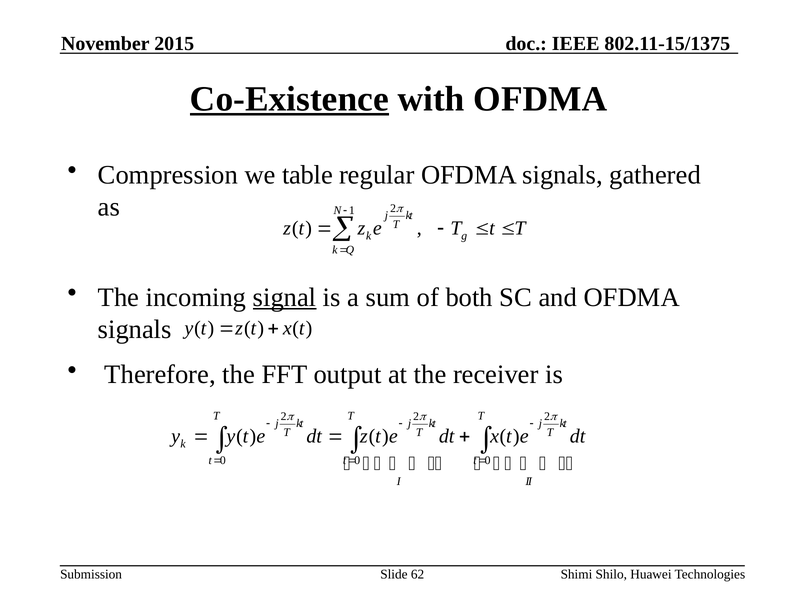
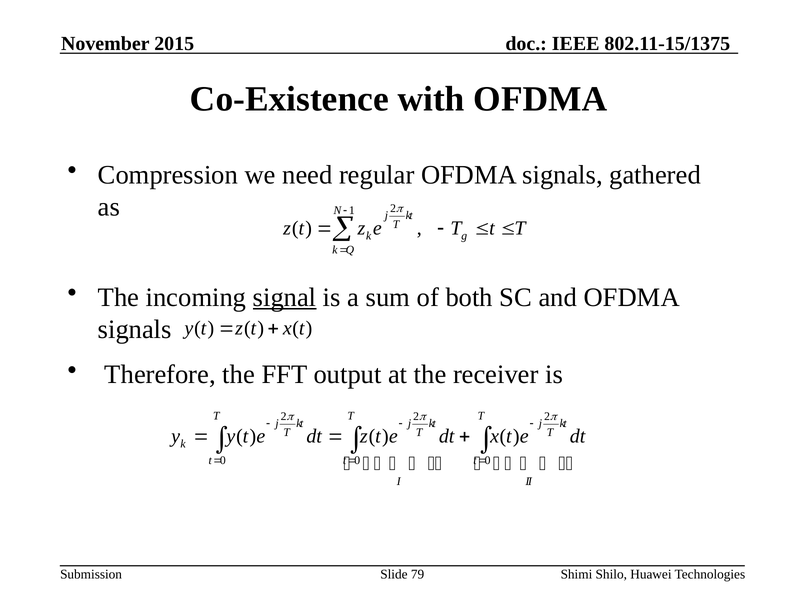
Co-Existence underline: present -> none (289, 99)
table: table -> need (307, 175)
62: 62 -> 79 (418, 574)
